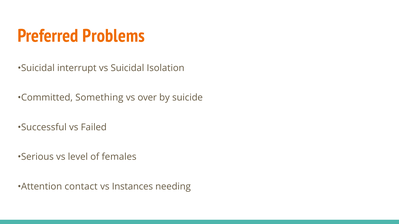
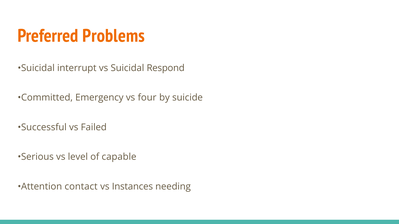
Isolation: Isolation -> Respond (166, 68)
Something: Something -> Emergency (99, 98)
over: over -> four (147, 98)
females: females -> capable (119, 157)
